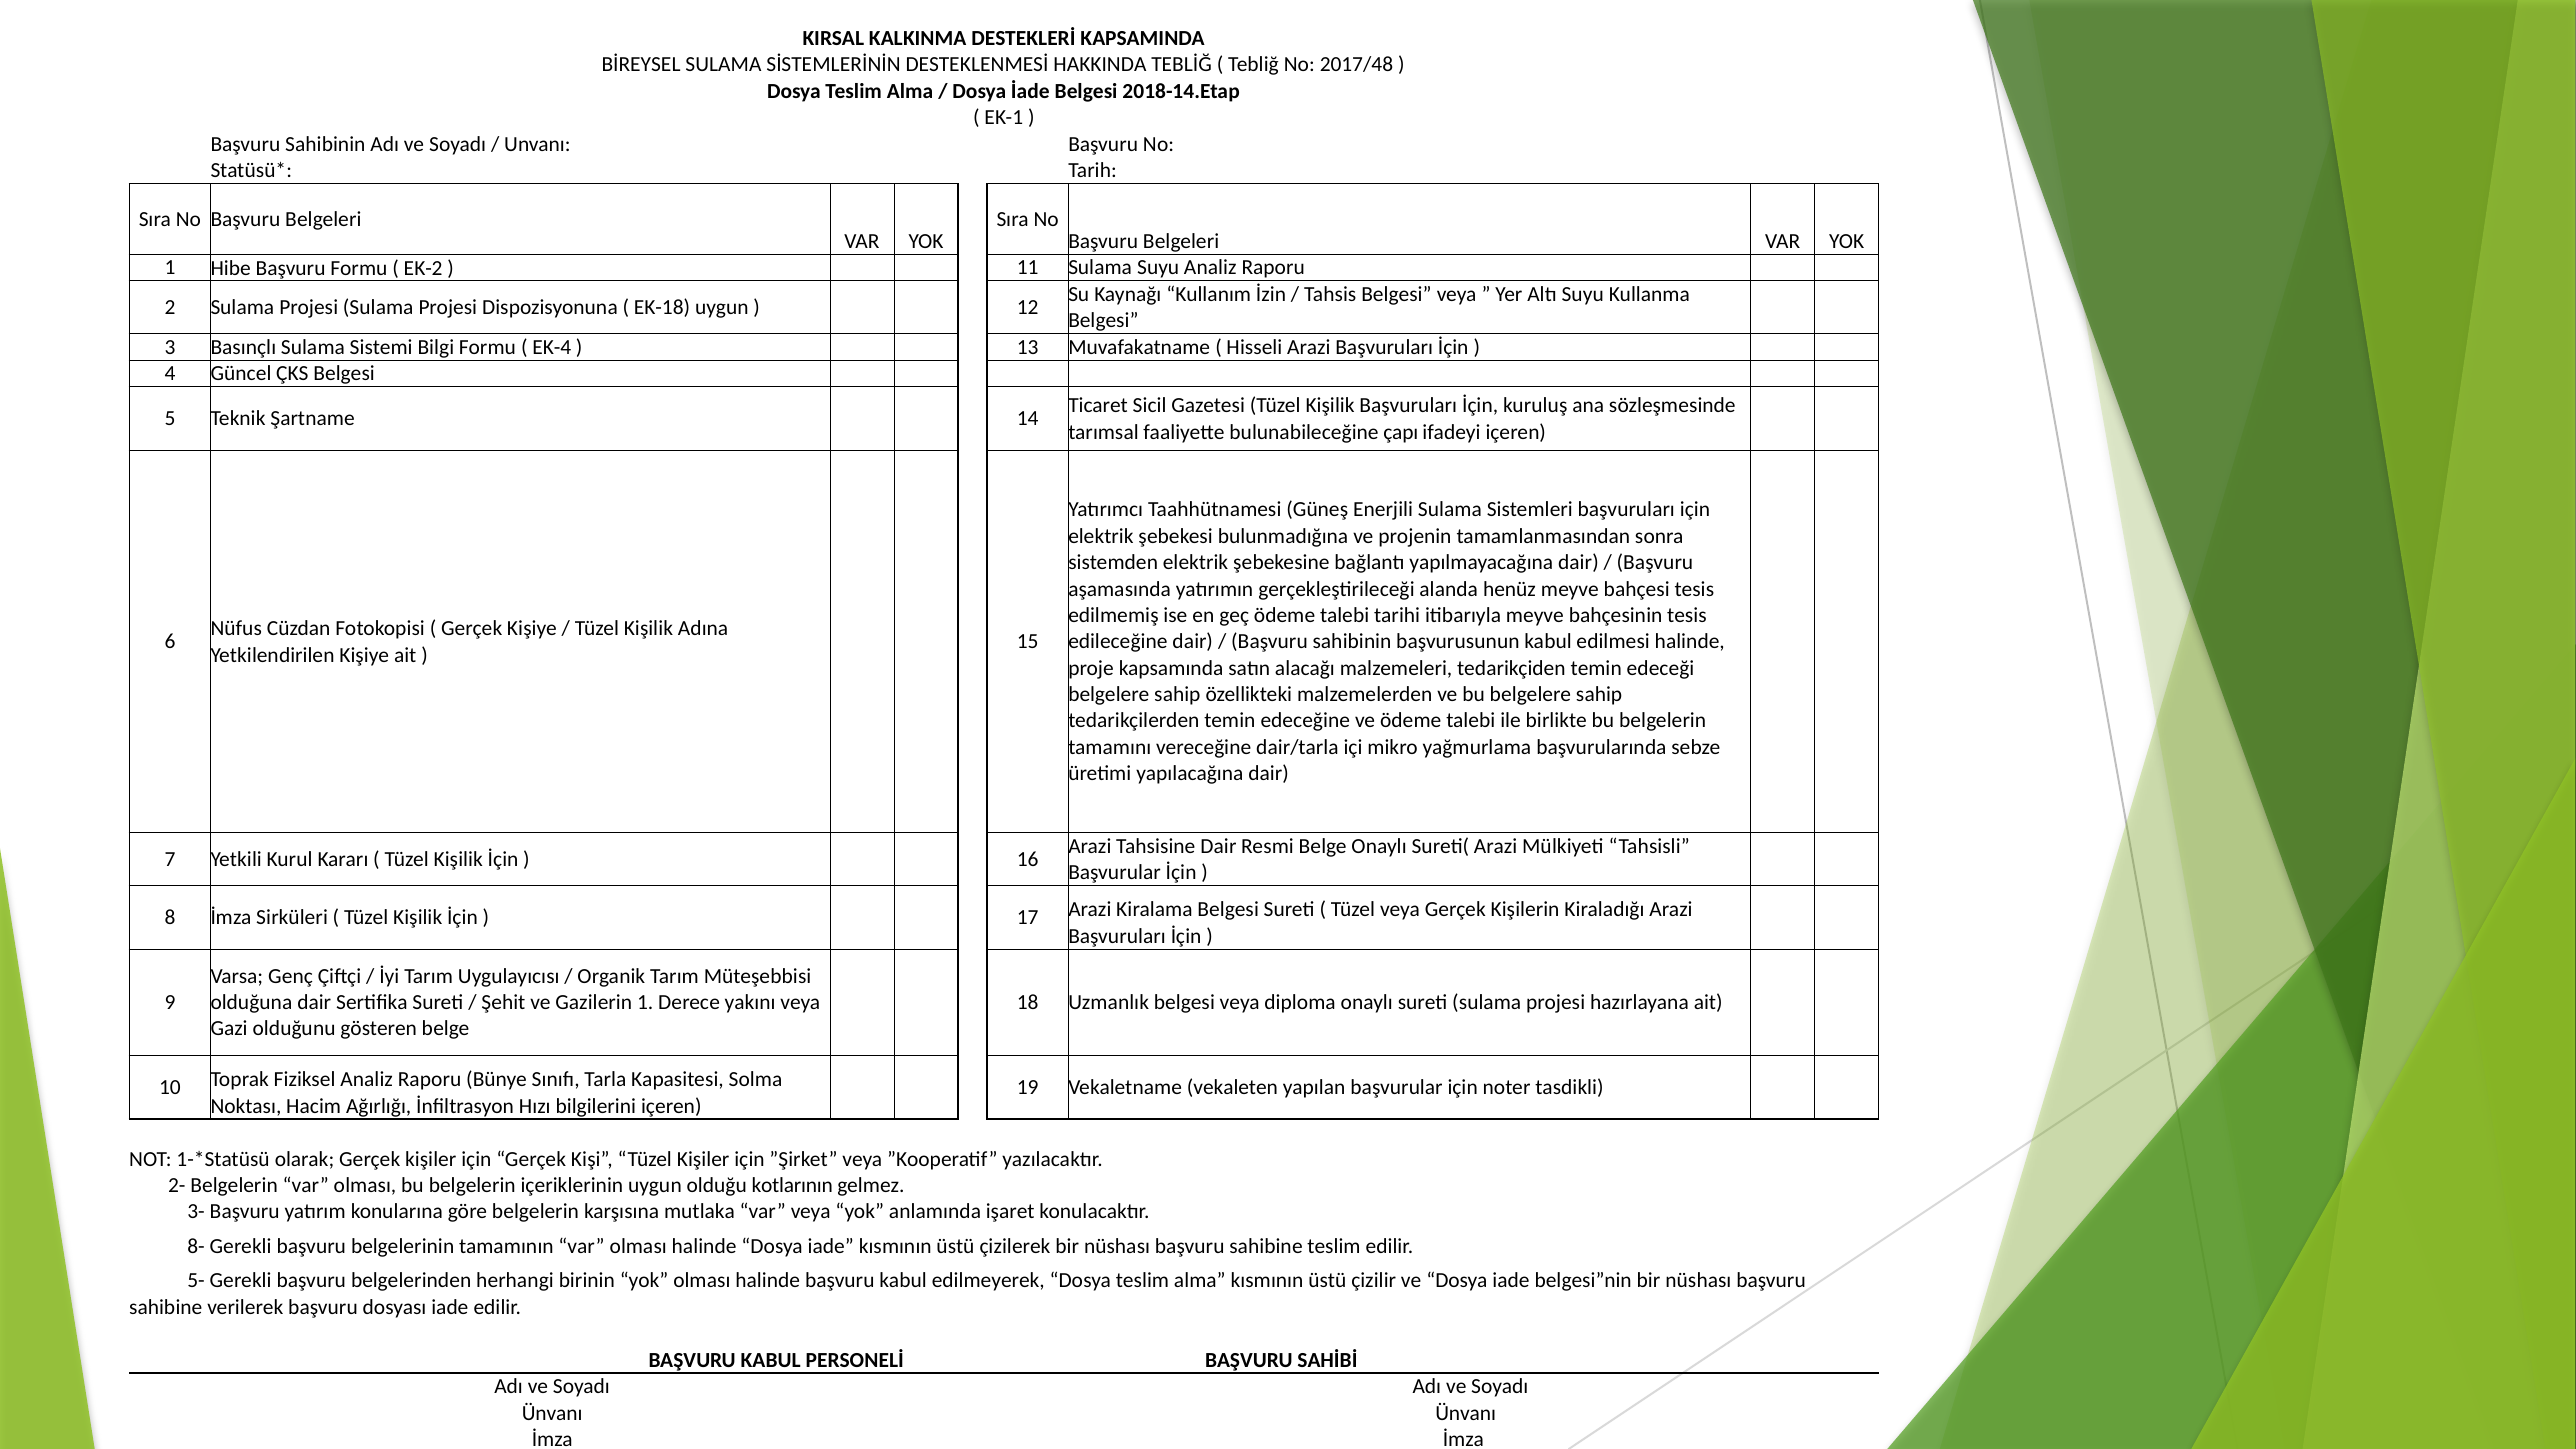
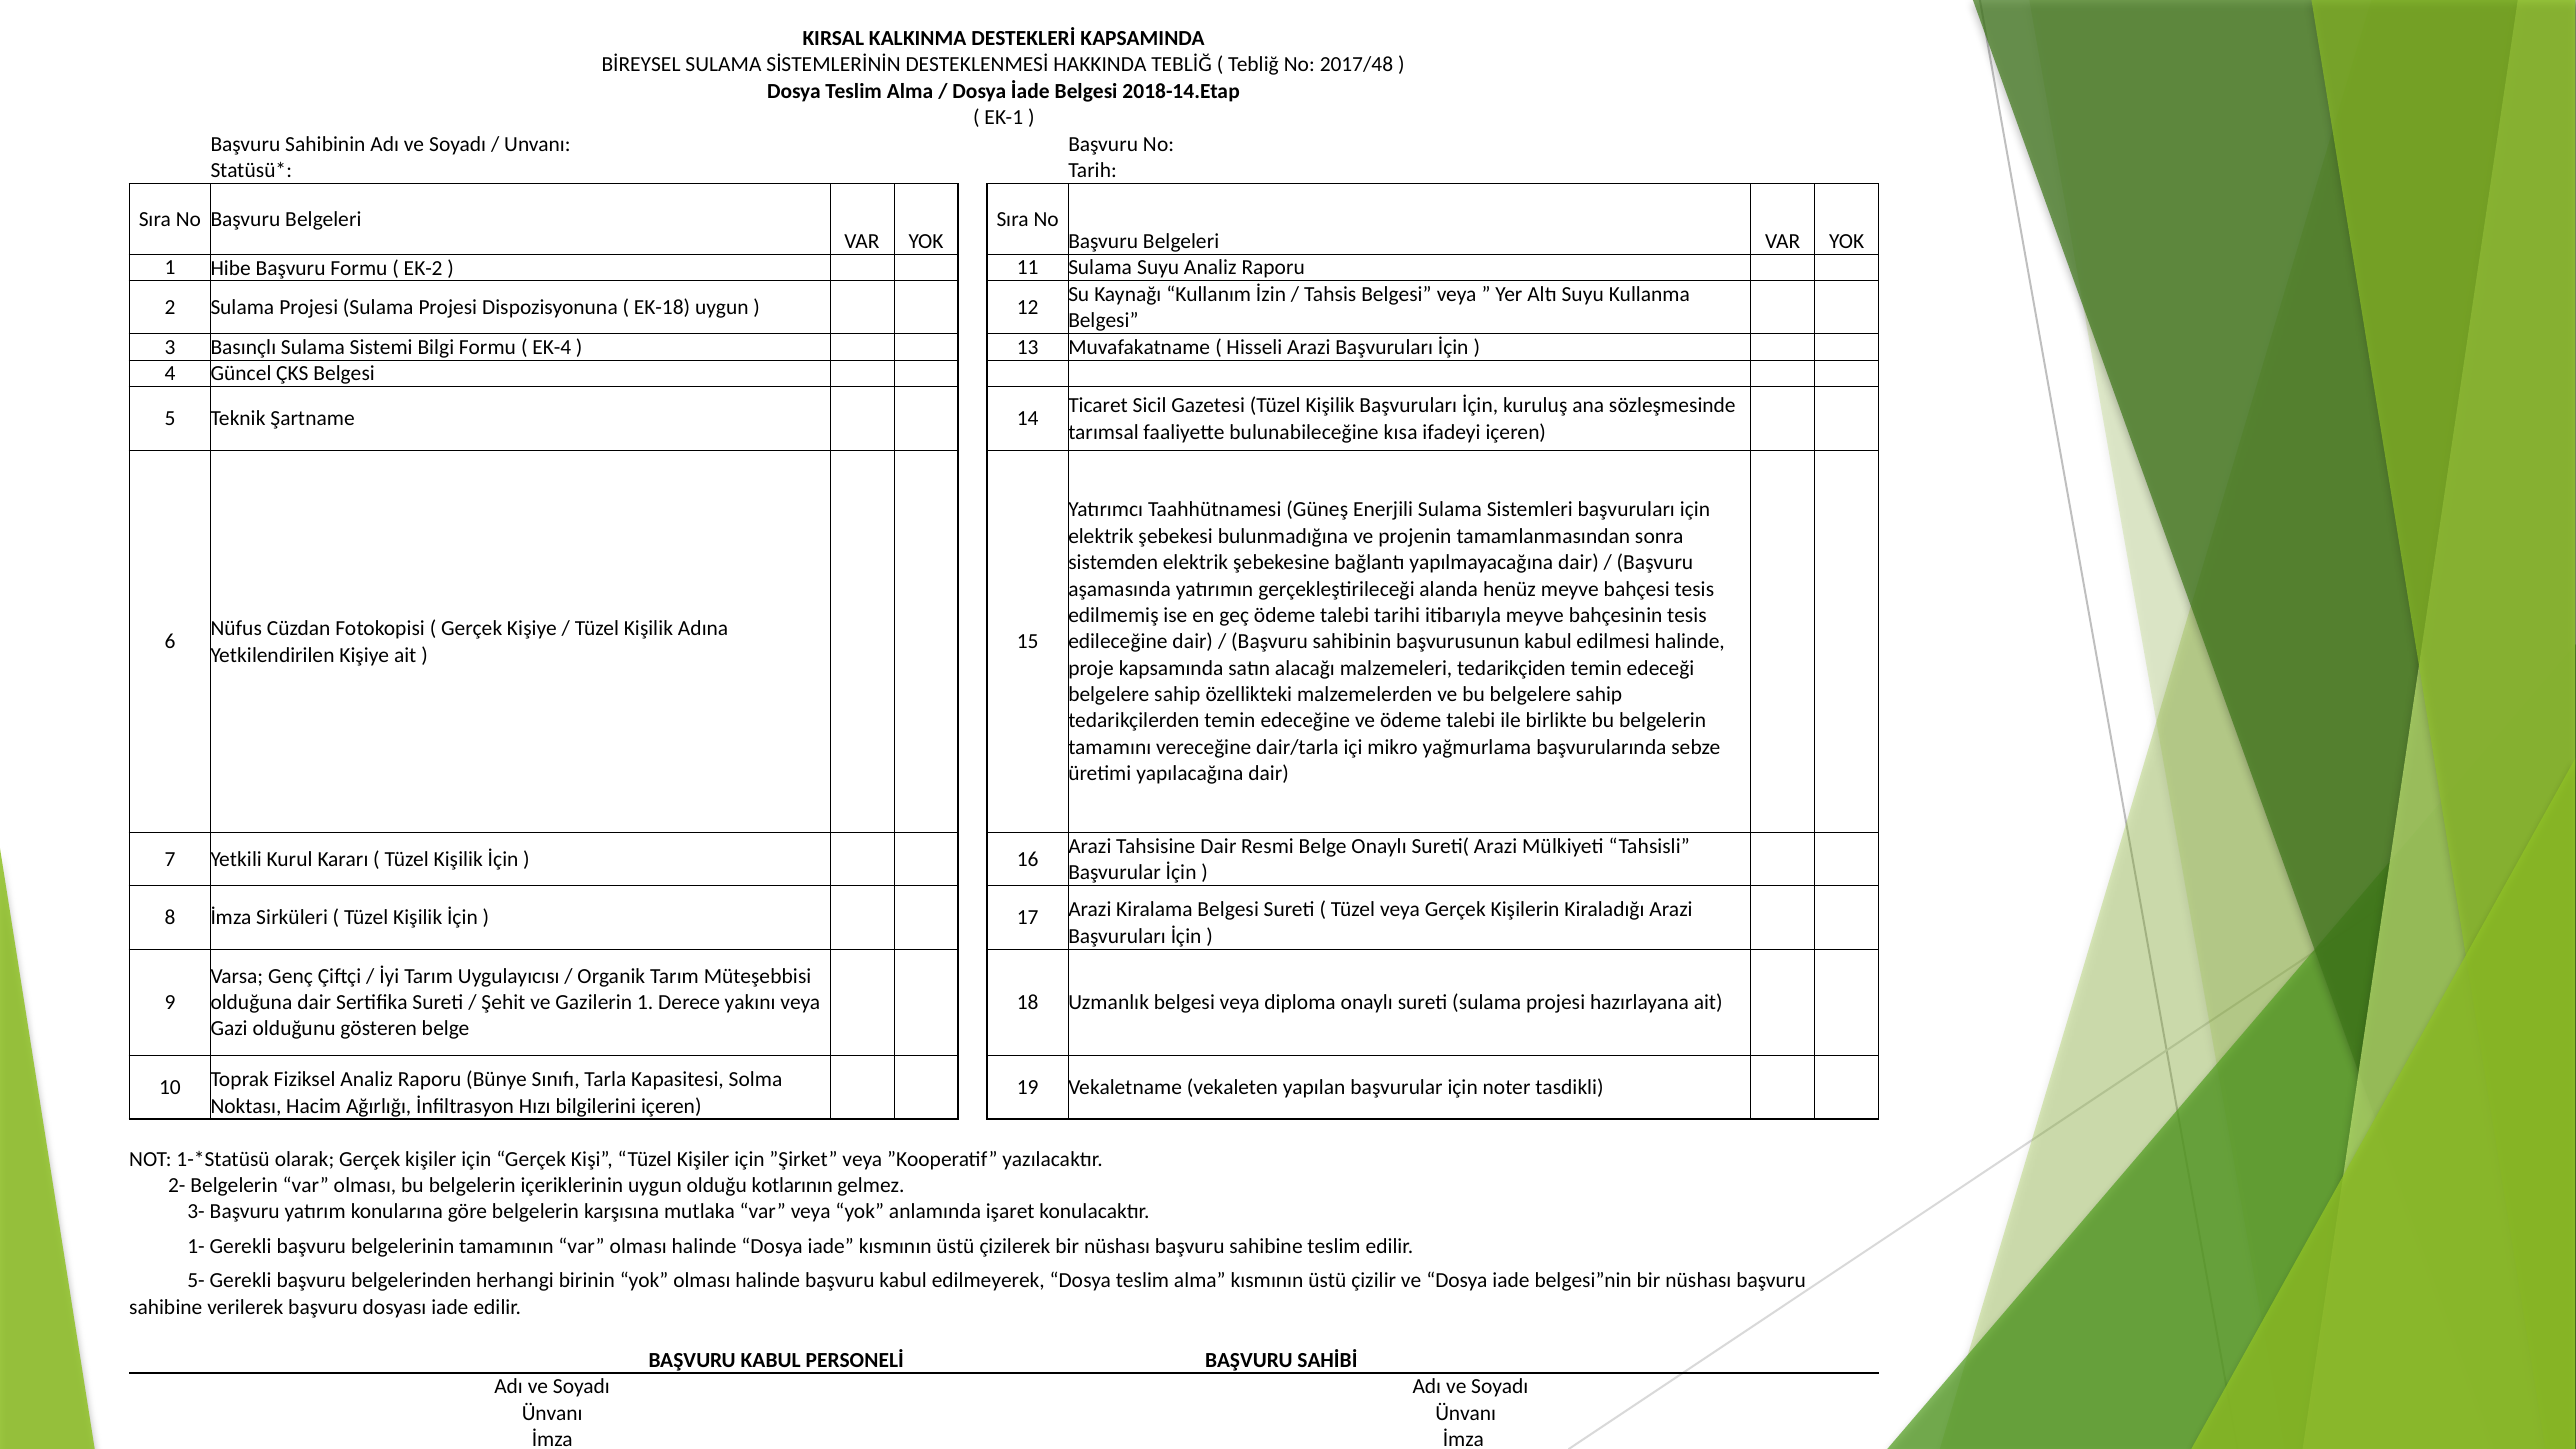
çapı: çapı -> kısa (1401, 432)
8-: 8- -> 1- (196, 1246)
